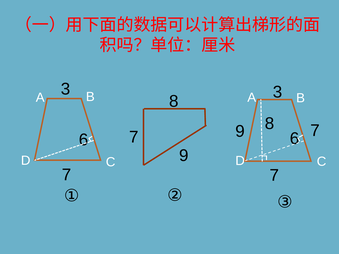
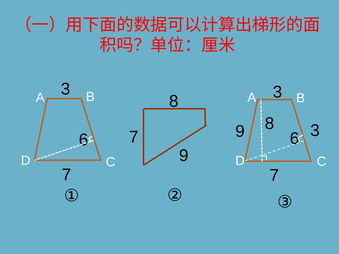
6 7: 7 -> 3 (315, 131)
